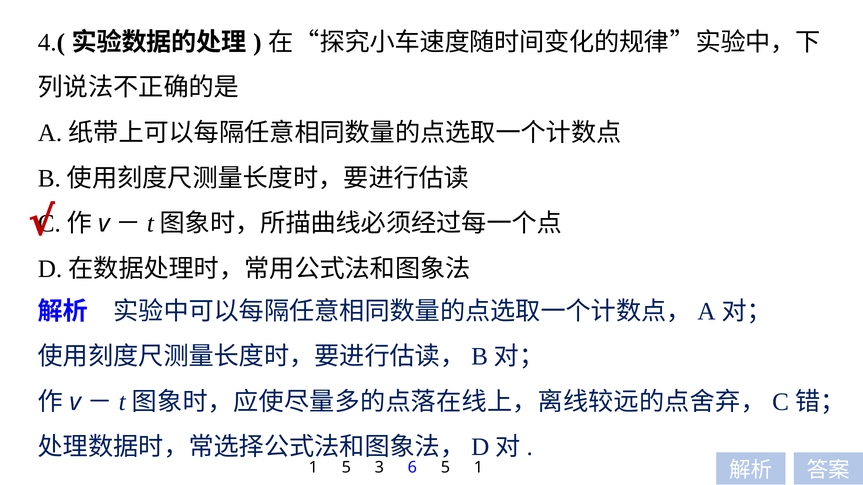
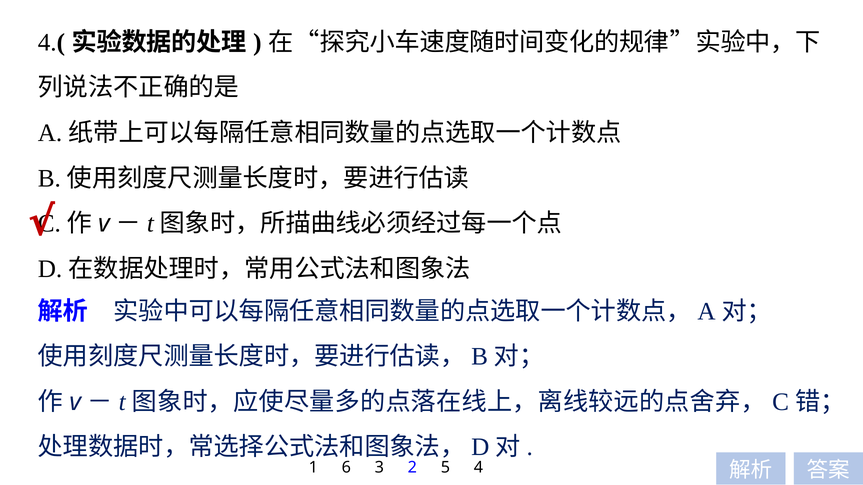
1 5: 5 -> 6 (346, 468)
6: 6 -> 2 (412, 468)
5 1: 1 -> 4 (478, 468)
